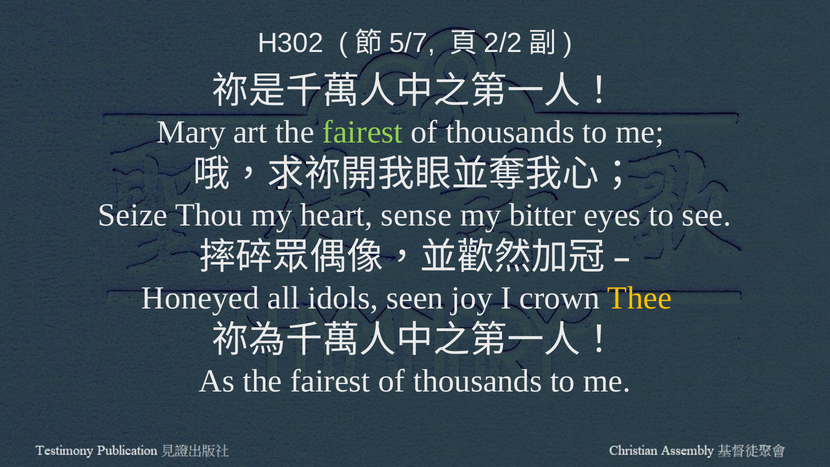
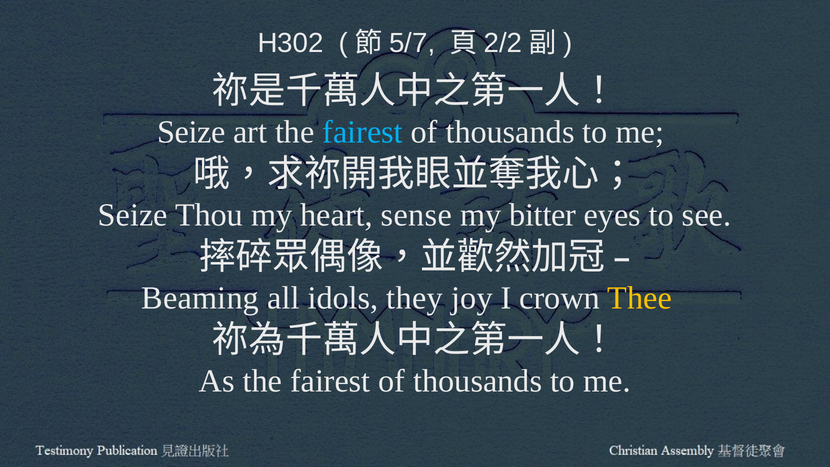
Mary: Mary -> Seize (191, 132)
fairest colour: light green -> light blue (363, 132)
Honeyed: Honeyed -> Beaming (200, 298)
seen: seen -> they (415, 298)
